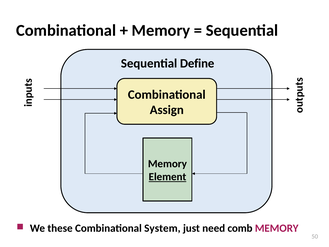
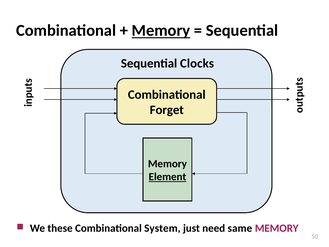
Memory underline: none -> present (161, 31)
Define: Define -> Clocks (197, 63)
Assign: Assign -> Forget (167, 110)
comb: comb -> same (240, 228)
